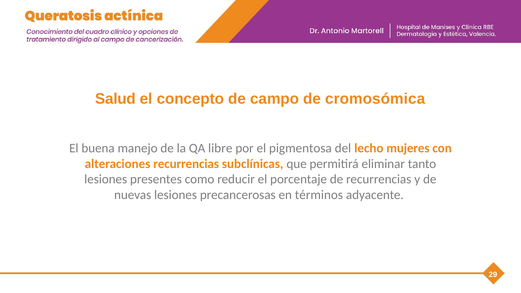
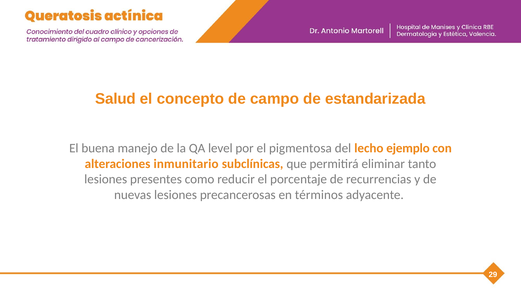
cromosómica: cromosómica -> estandarizada (375, 99)
libre: libre -> level (220, 148)
mujeres: mujeres -> ejemplo (408, 148)
alteraciones recurrencias: recurrencias -> inmunitario (186, 164)
